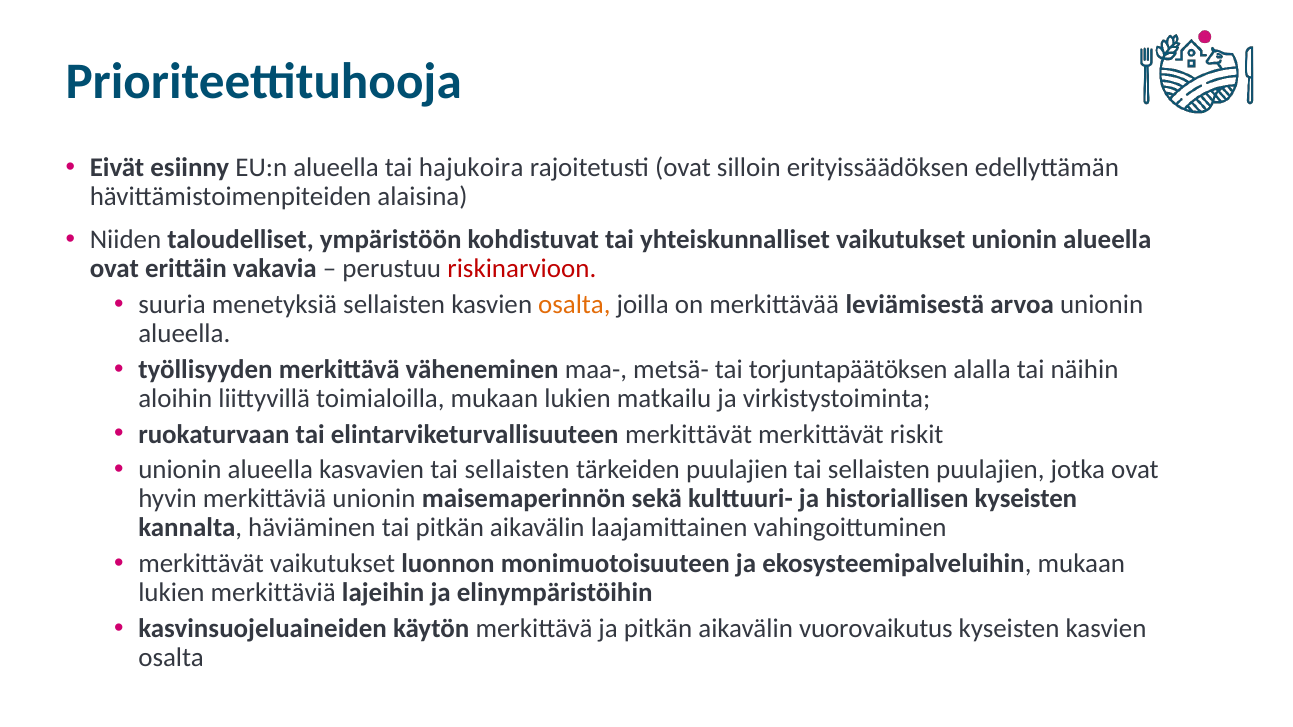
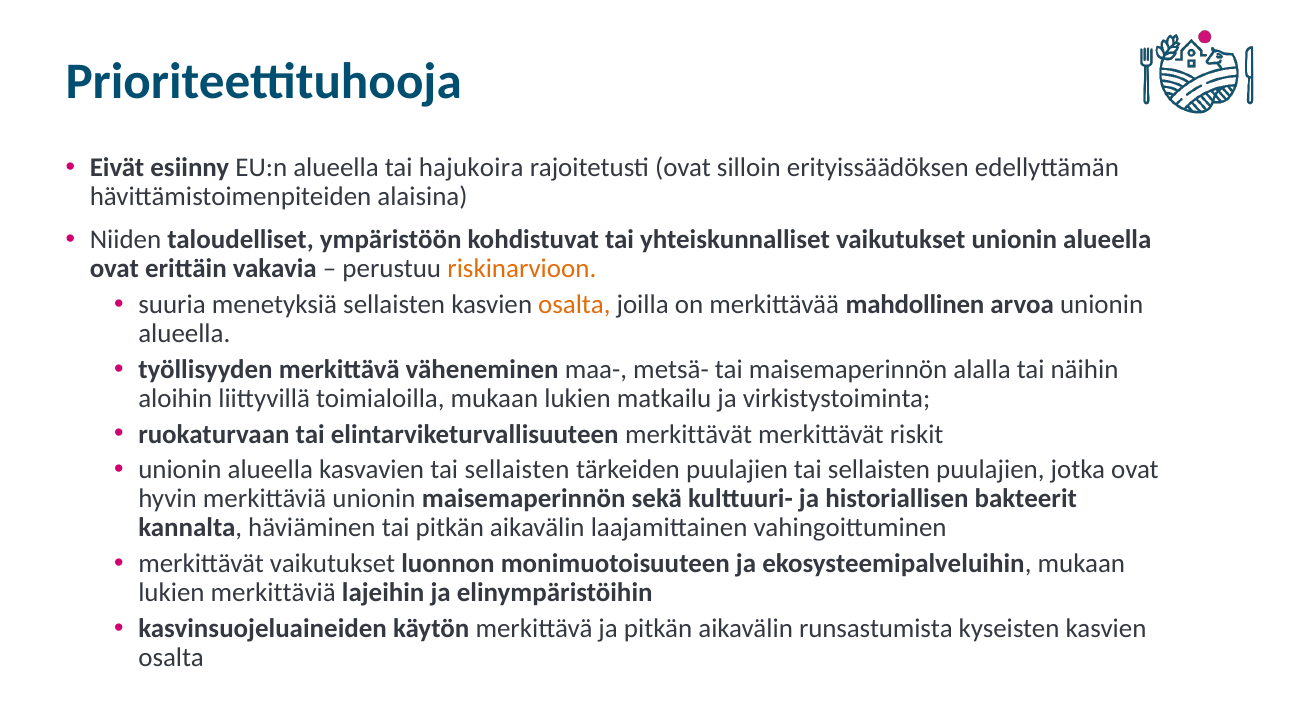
riskinarvioon colour: red -> orange (522, 269)
leviämisestä: leviämisestä -> mahdollinen (915, 305)
tai torjuntapäätöksen: torjuntapäätöksen -> maisemaperinnön (848, 369)
historiallisen kyseisten: kyseisten -> bakteerit (1026, 499)
vuorovaikutus: vuorovaikutus -> runsastumista (876, 629)
